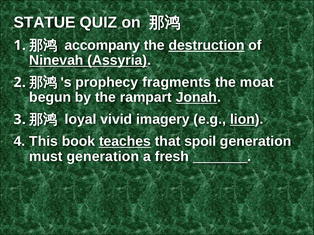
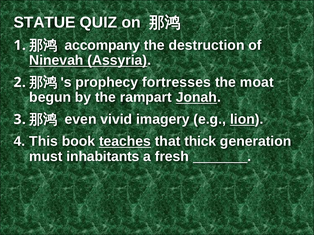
destruction underline: present -> none (207, 45)
fragments: fragments -> fortresses (177, 82)
loyal: loyal -> even (81, 120)
spoil: spoil -> thick (200, 142)
must generation: generation -> inhabitants (103, 157)
